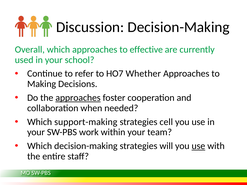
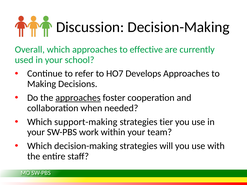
Whether: Whether -> Develops (143, 74)
cell: cell -> tier (166, 122)
use underline: present -> none (198, 146)
